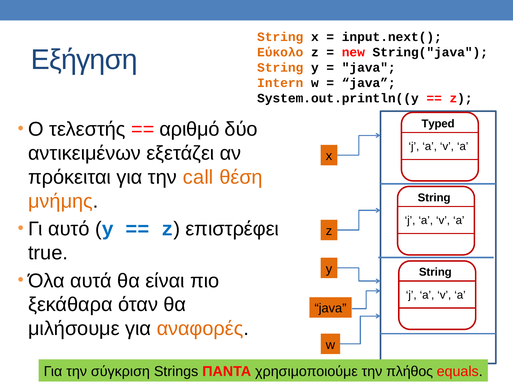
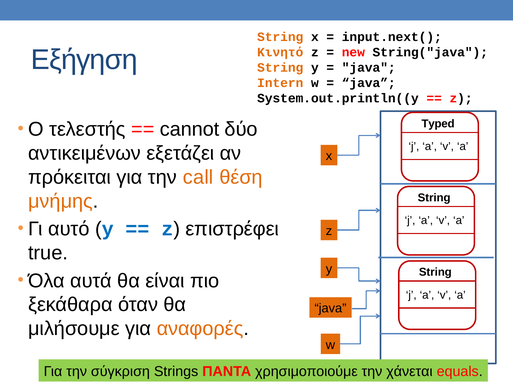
Εύκολο: Εύκολο -> Κινητό (280, 52)
αριθμό: αριθμό -> cannot (190, 129)
πλήθος: πλήθος -> χάνεται (409, 371)
